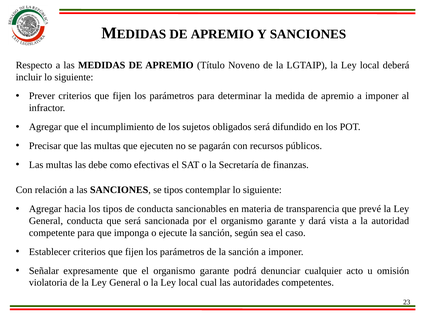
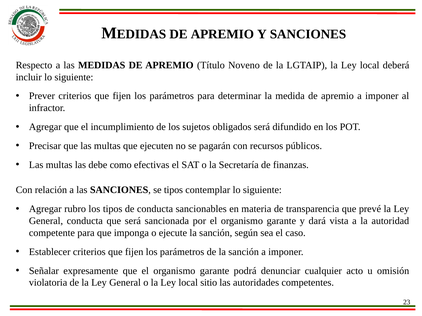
hacia: hacia -> rubro (75, 209)
cual: cual -> sitio (209, 283)
